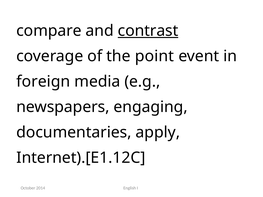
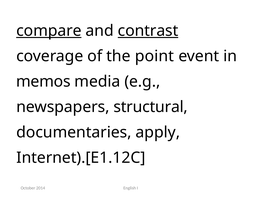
compare underline: none -> present (49, 31)
foreign: foreign -> memos (43, 82)
engaging: engaging -> structural (151, 107)
